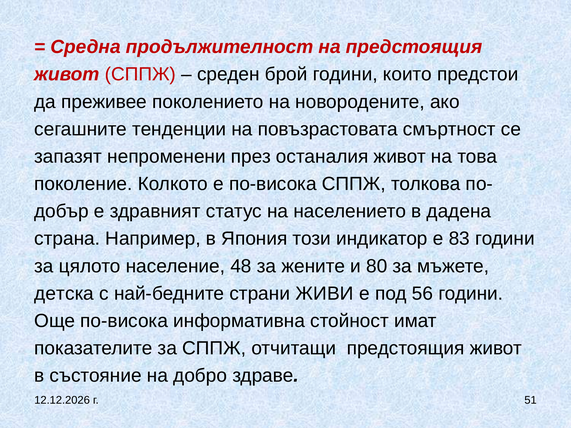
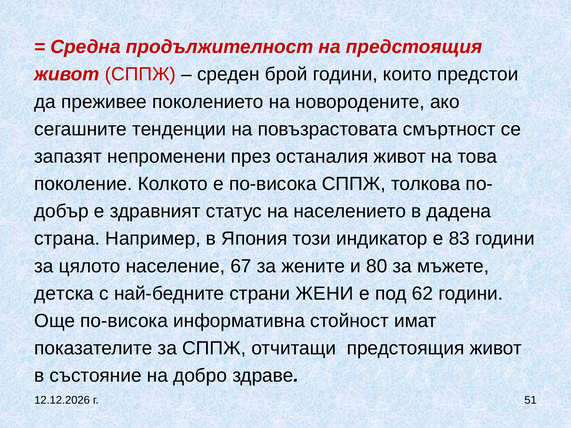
48: 48 -> 67 (241, 266)
ЖИВИ: ЖИВИ -> ЖЕНИ (325, 294)
56: 56 -> 62 (422, 294)
